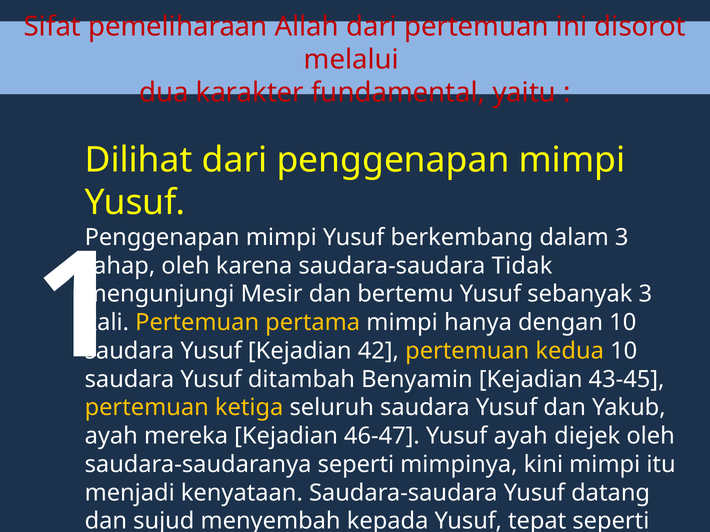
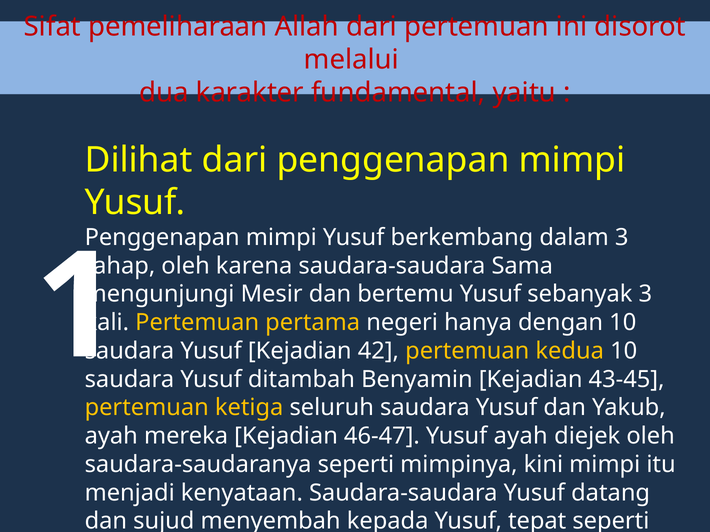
Tidak: Tidak -> Sama (522, 266)
pertama mimpi: mimpi -> negeri (402, 323)
